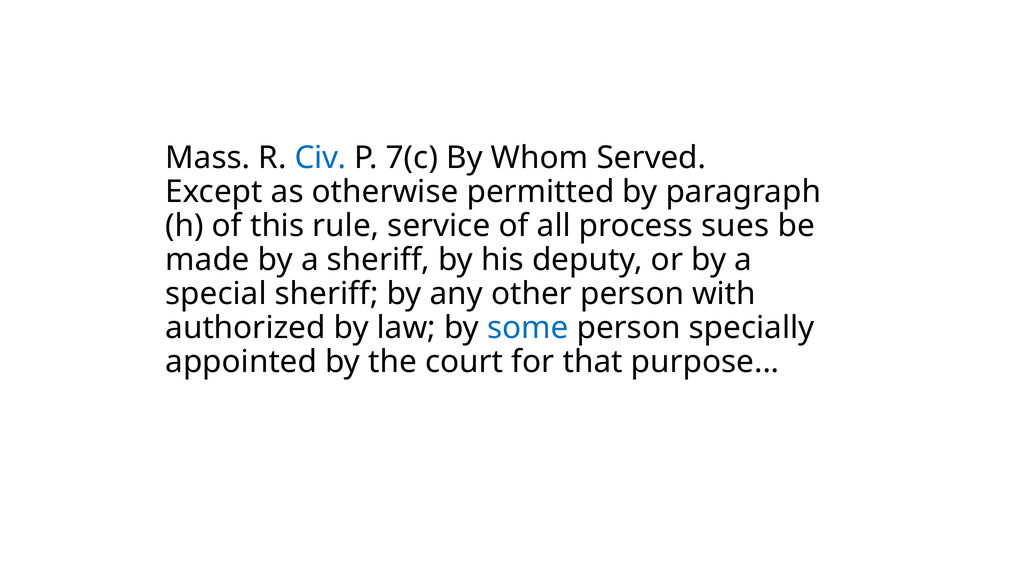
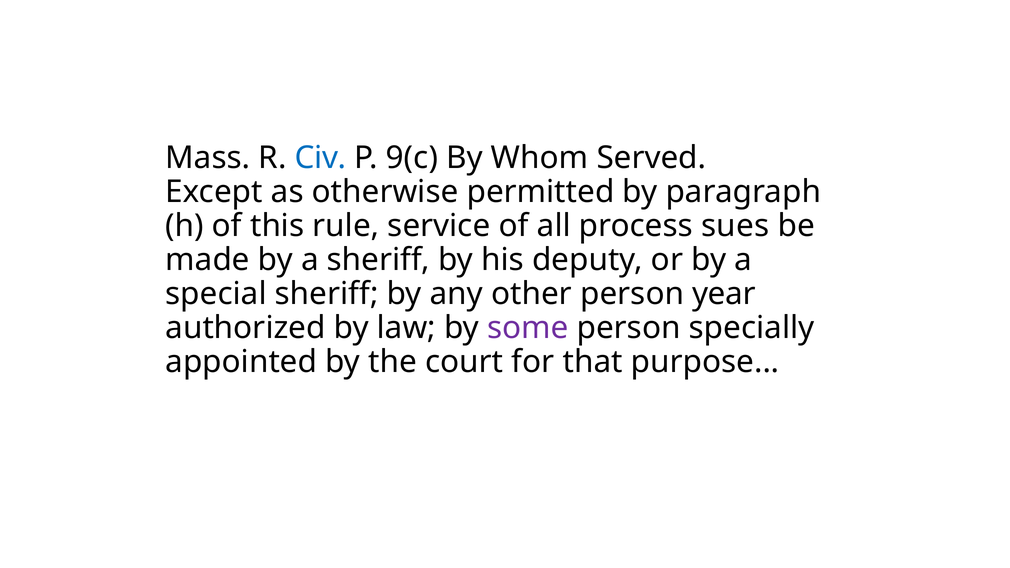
7(c: 7(c -> 9(c (412, 158)
with: with -> year (724, 294)
some colour: blue -> purple (528, 328)
